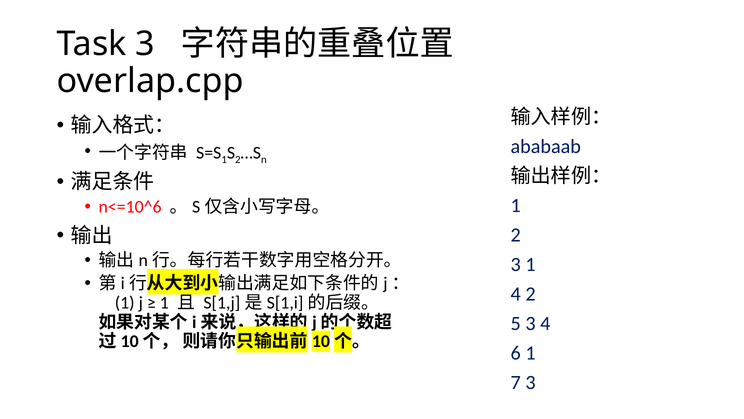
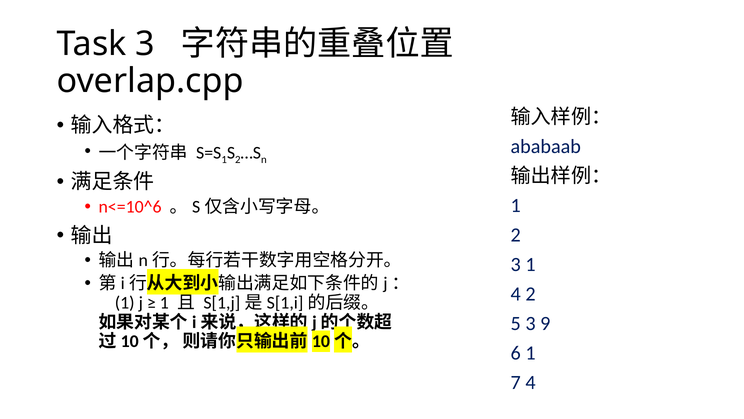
3 4: 4 -> 9 (545, 323)
7 3: 3 -> 4 (530, 382)
